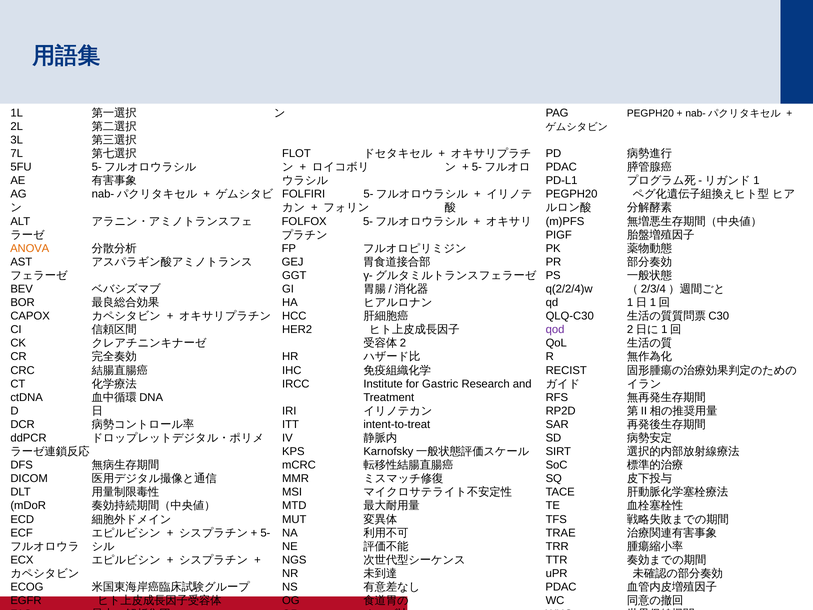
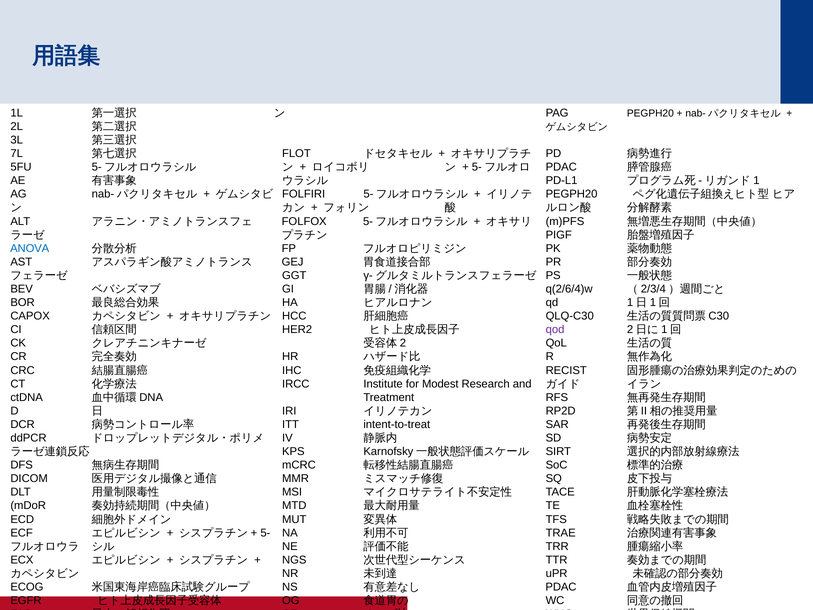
ANOVA colour: orange -> blue (30, 248)
q(2/2/4)w: q(2/2/4)w -> q(2/6/4)w (569, 289)
Gastric: Gastric -> Modest (440, 384)
